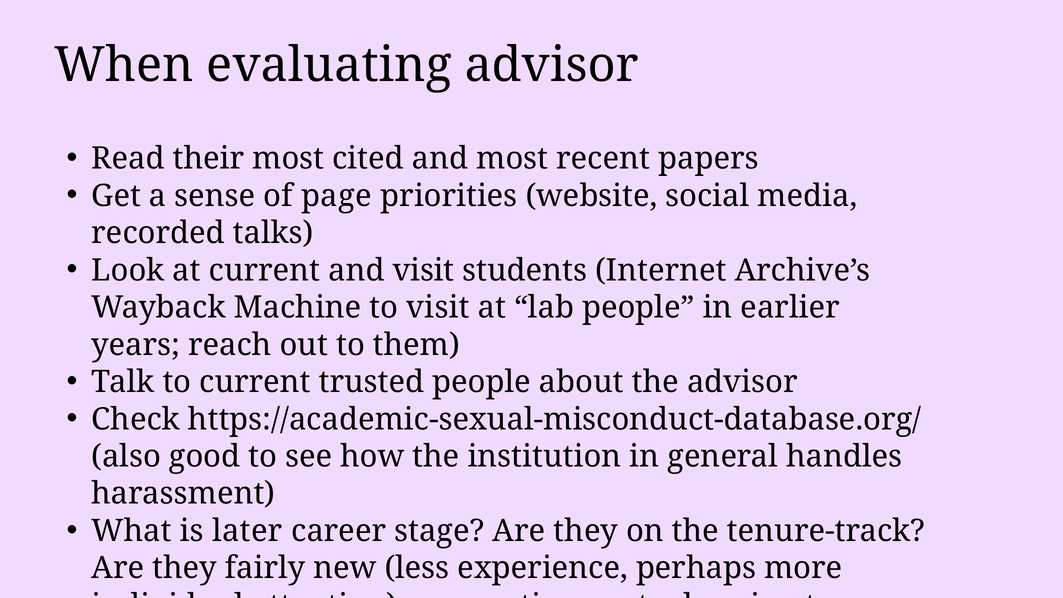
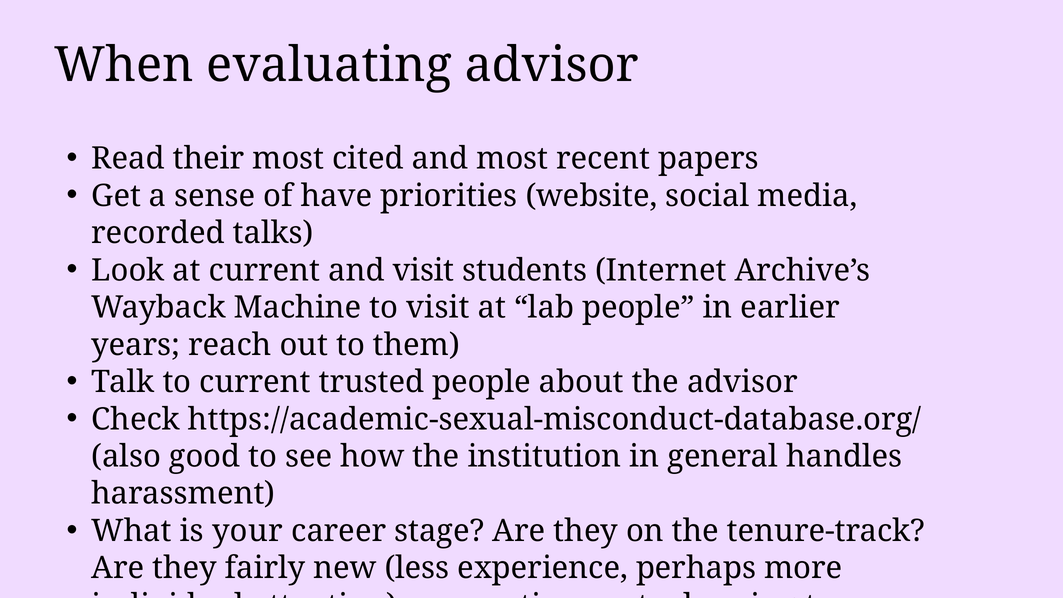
page: page -> have (337, 196)
later: later -> your (247, 531)
